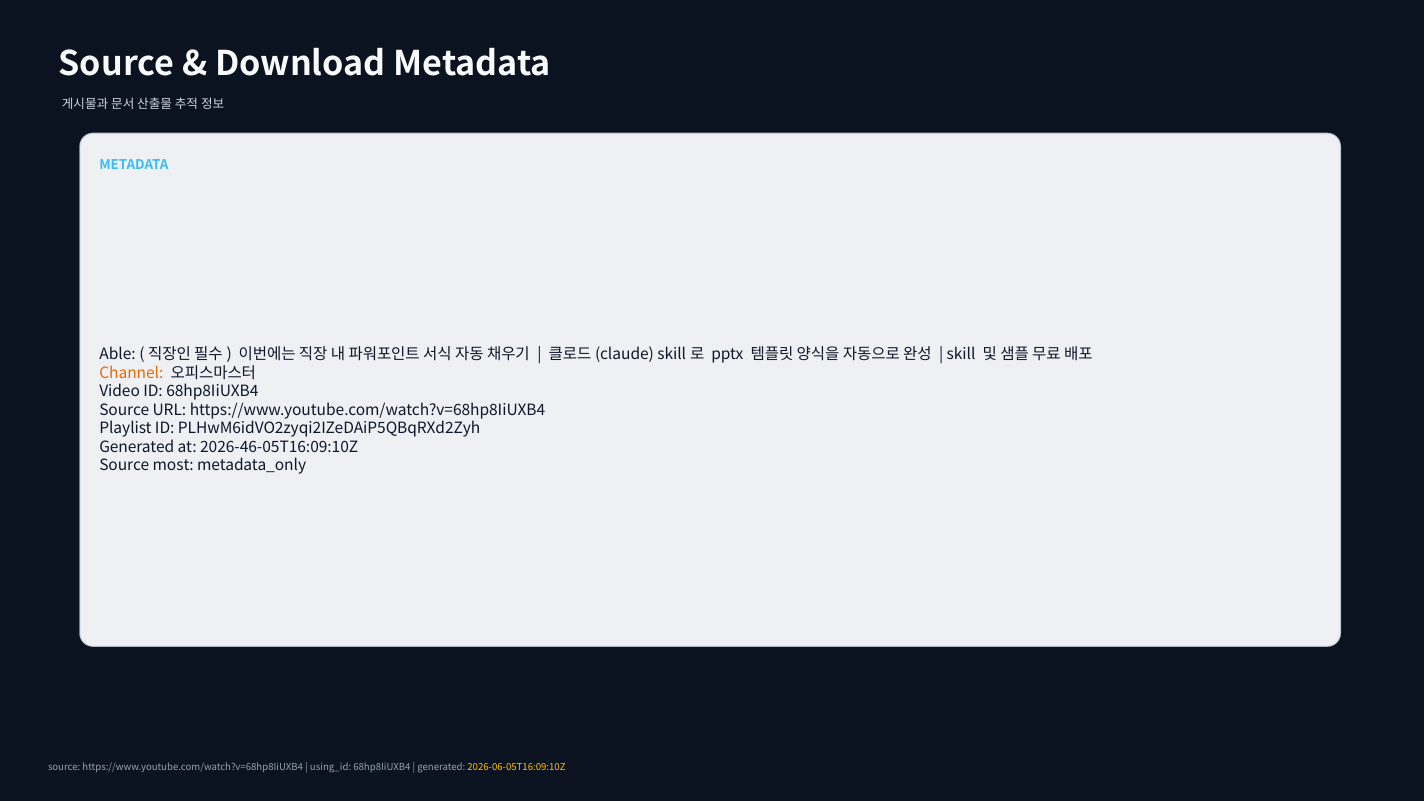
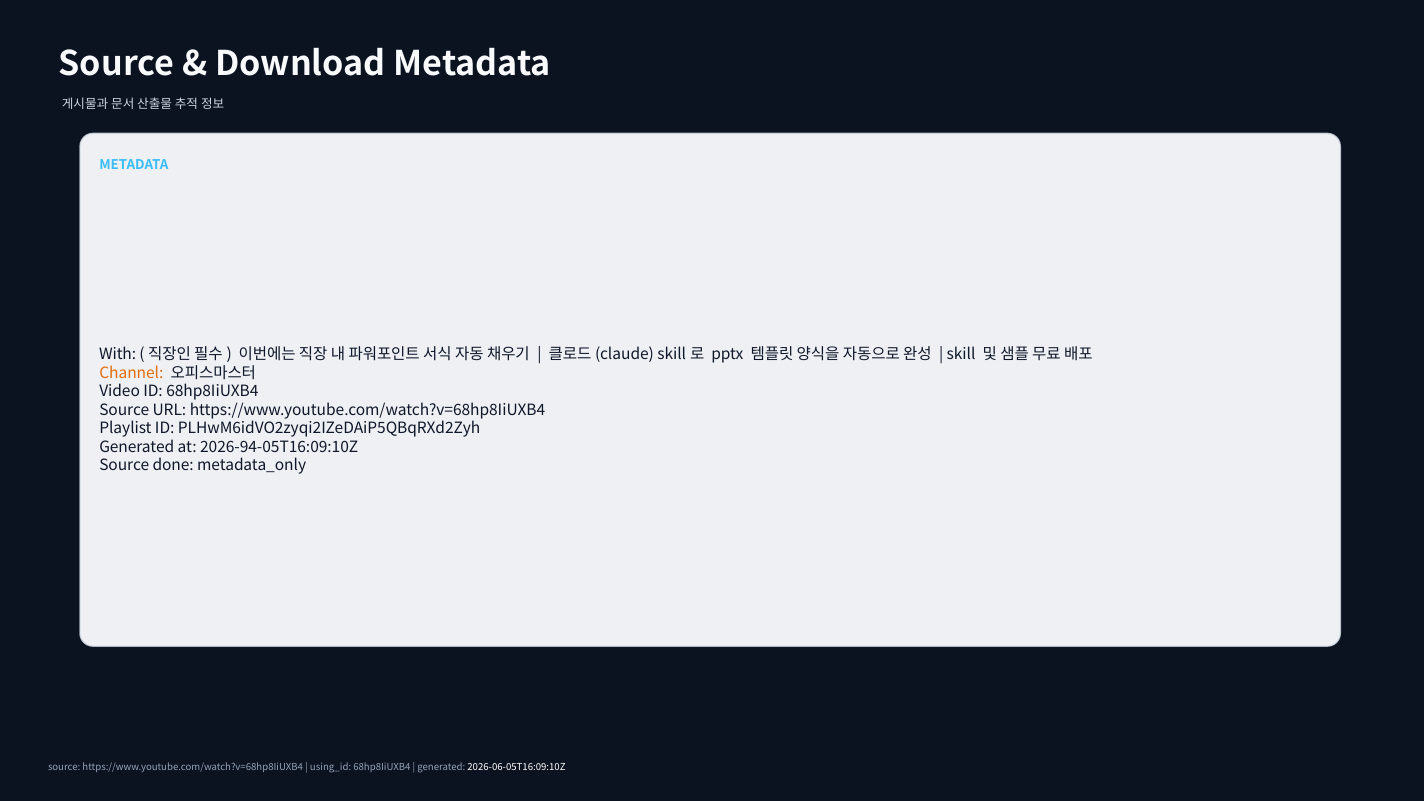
Able: Able -> With (118, 354)
2026-46-05T16:09:10Z: 2026-46-05T16:09:10Z -> 2026-94-05T16:09:10Z (279, 447)
most: most -> done (173, 466)
2026-06-05T16:09:10Z colour: yellow -> white (516, 767)
